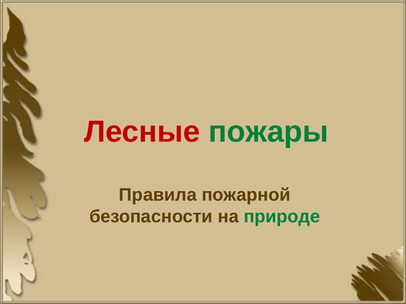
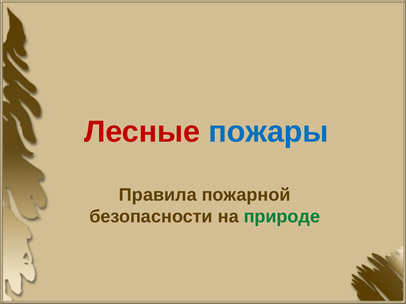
пожары colour: green -> blue (269, 132)
